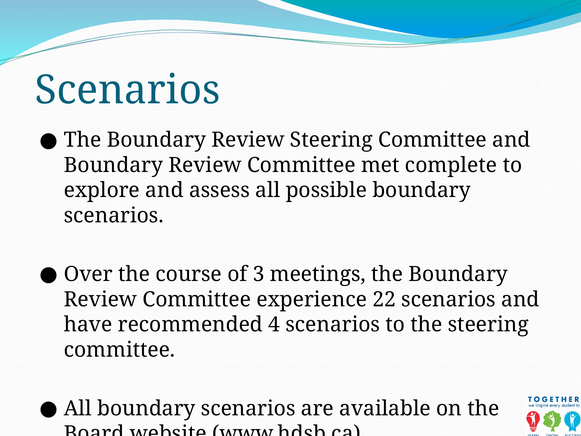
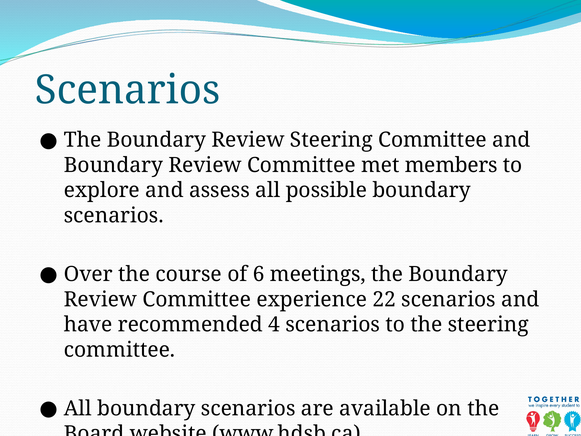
complete: complete -> members (451, 165)
3: 3 -> 6 (259, 274)
